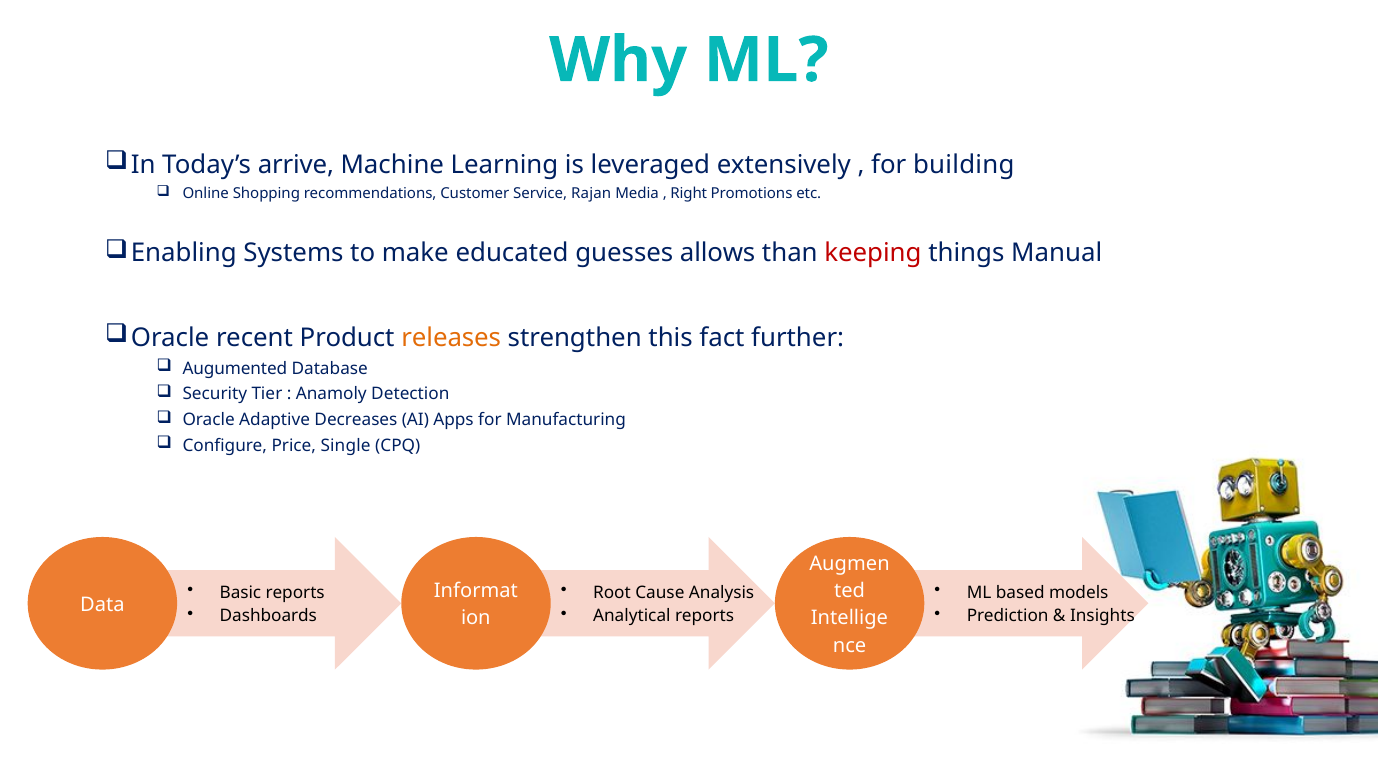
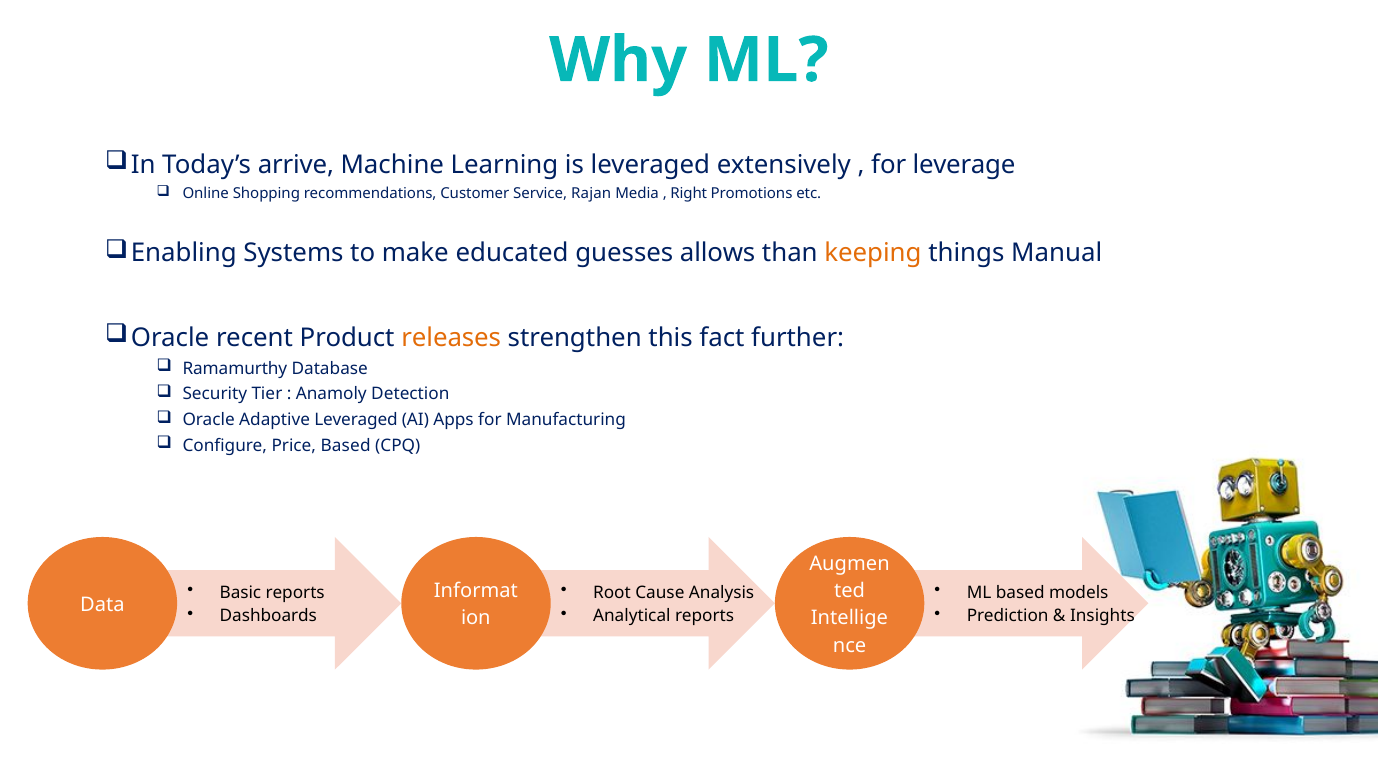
building: building -> leverage (964, 165)
keeping colour: red -> orange (873, 253)
Augumented: Augumented -> Ramamurthy (235, 368)
Adaptive Decreases: Decreases -> Leveraged (356, 420)
Price Single: Single -> Based (346, 446)
